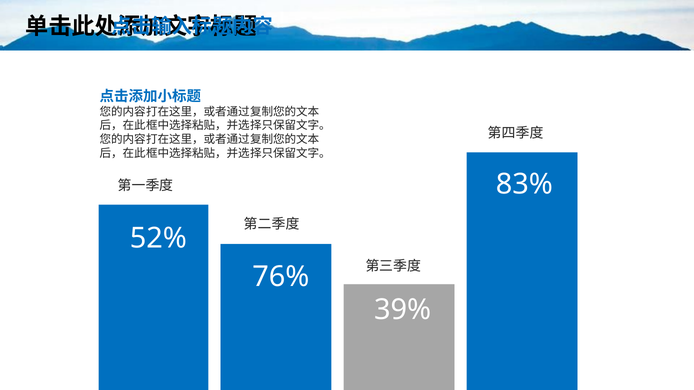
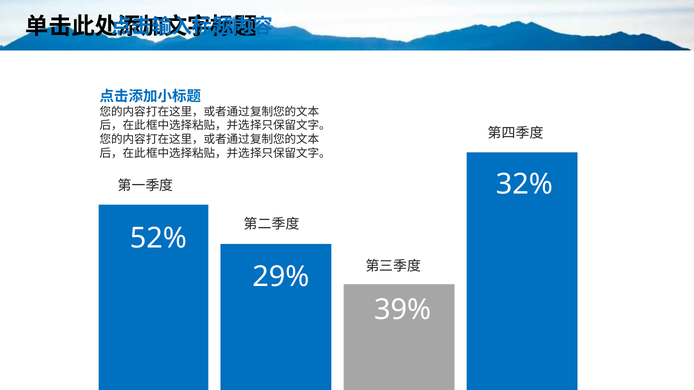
83%: 83% -> 32% (524, 185)
76%: 76% -> 29% (281, 277)
